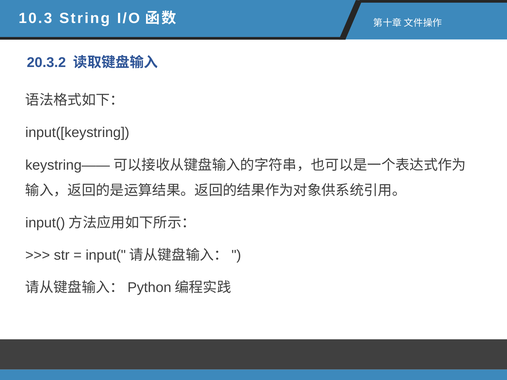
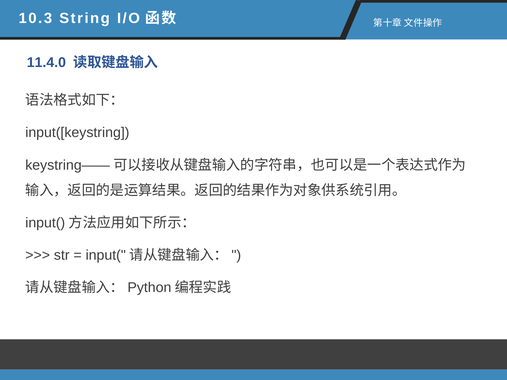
20.3.2: 20.3.2 -> 11.4.0 (46, 63)
